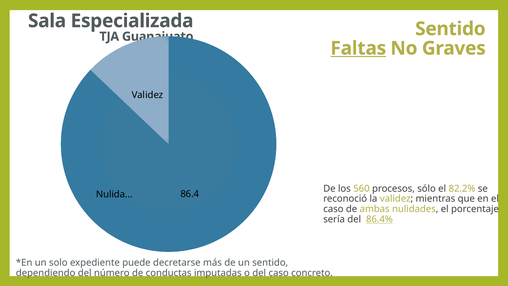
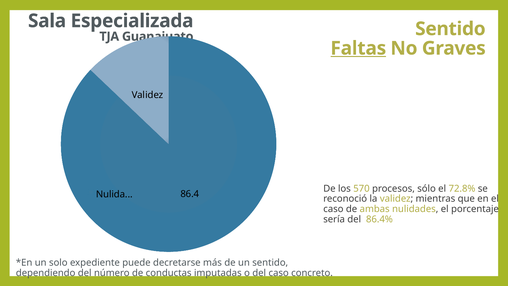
560: 560 -> 570 (361, 188)
82.2%: 82.2% -> 72.8% (462, 188)
86.4% underline: present -> none (379, 219)
